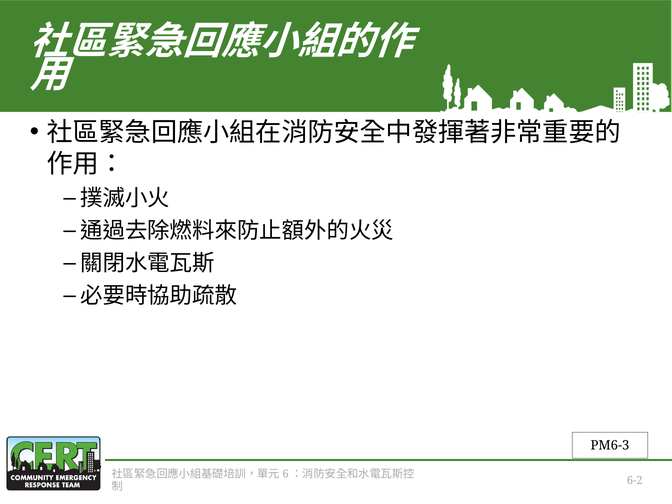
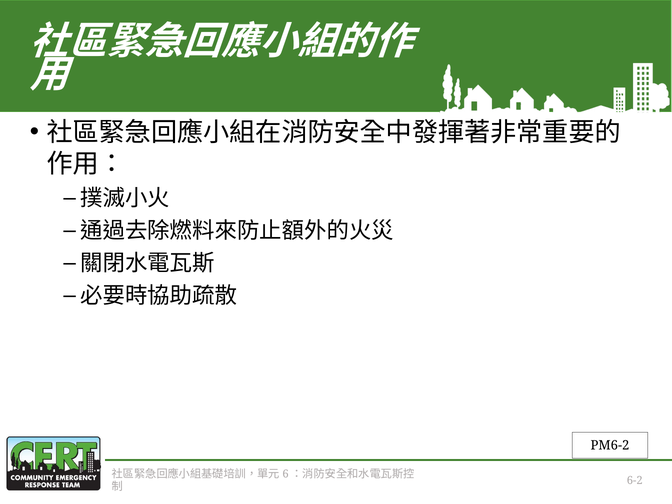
PM6-3: PM6-3 -> PM6-2 (610, 445)
